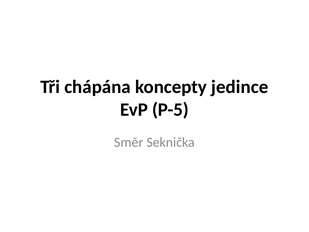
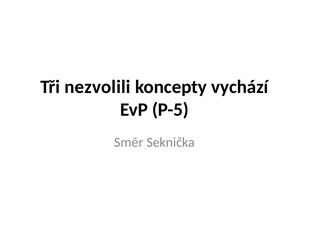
chápána: chápána -> nezvolili (97, 87)
jedince: jedince -> vychází (240, 87)
